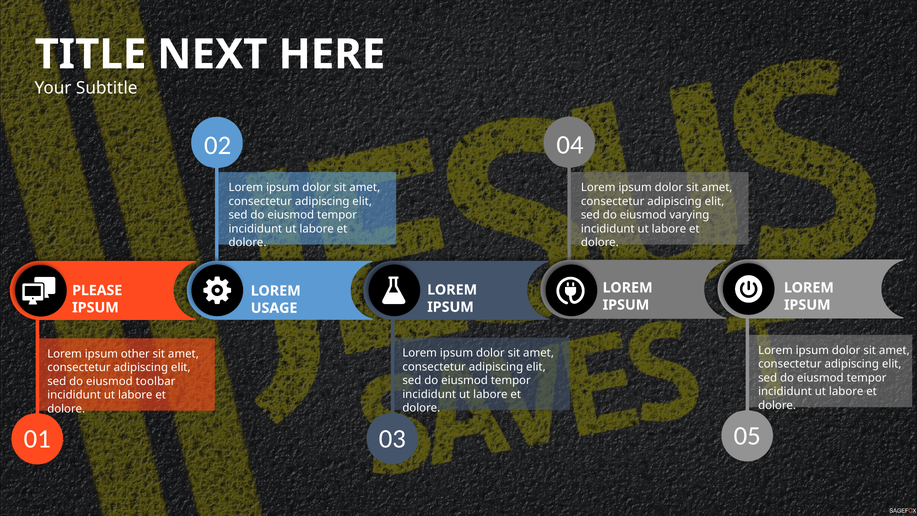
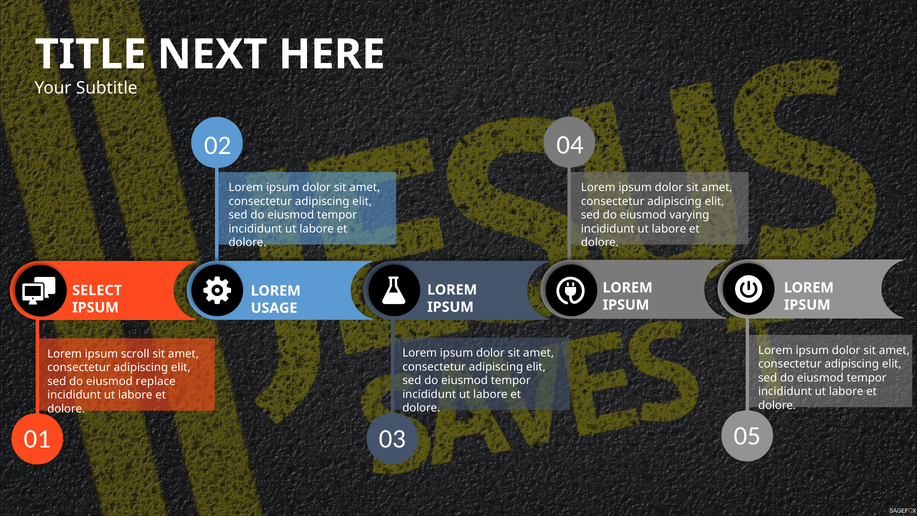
PLEASE: PLEASE -> SELECT (97, 290)
other: other -> scroll (135, 354)
toolbar: toolbar -> replace (156, 381)
